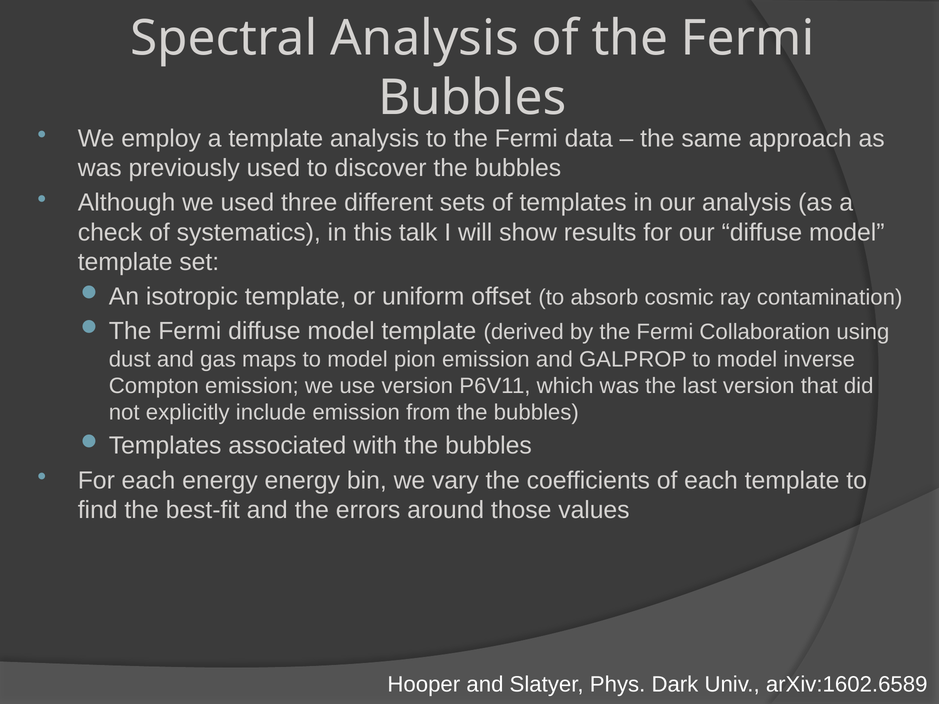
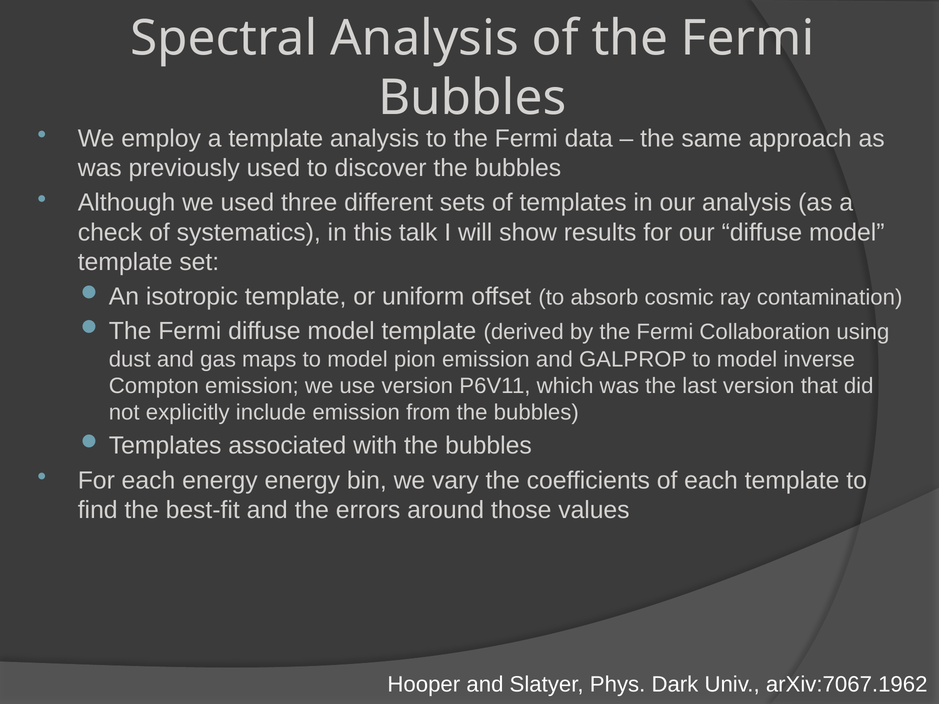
arXiv:1602.6589: arXiv:1602.6589 -> arXiv:7067.1962 (847, 685)
